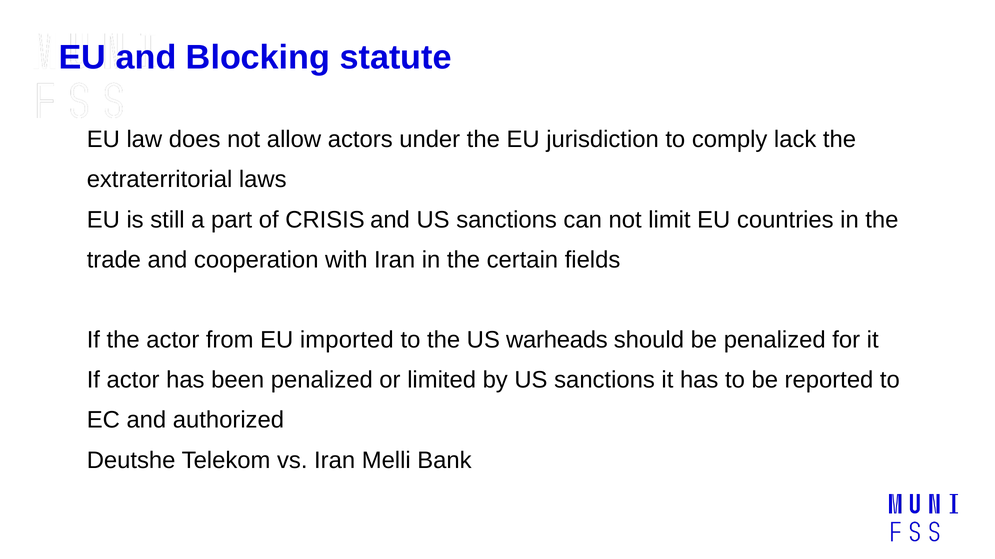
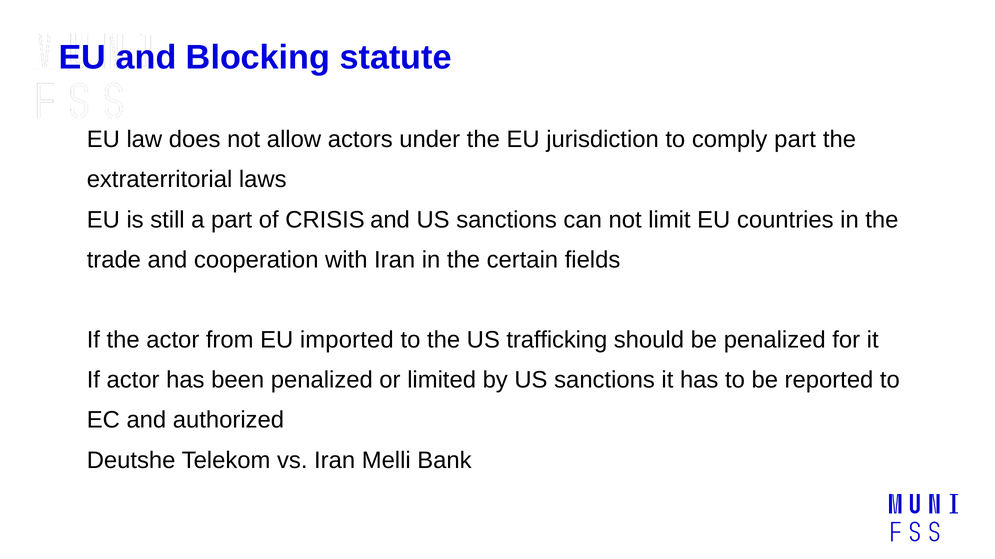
comply lack: lack -> part (795, 140)
warheads: warheads -> trafficking (557, 340)
